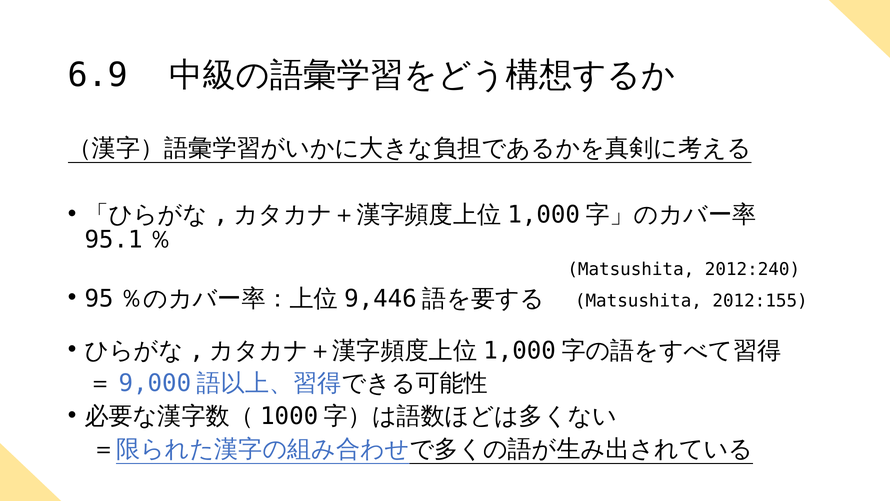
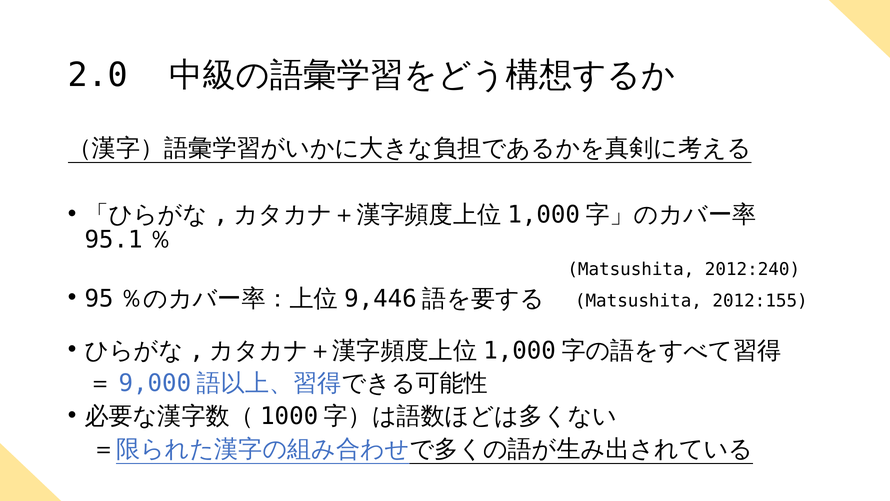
6.9: 6.9 -> 2.0 (98, 75)
